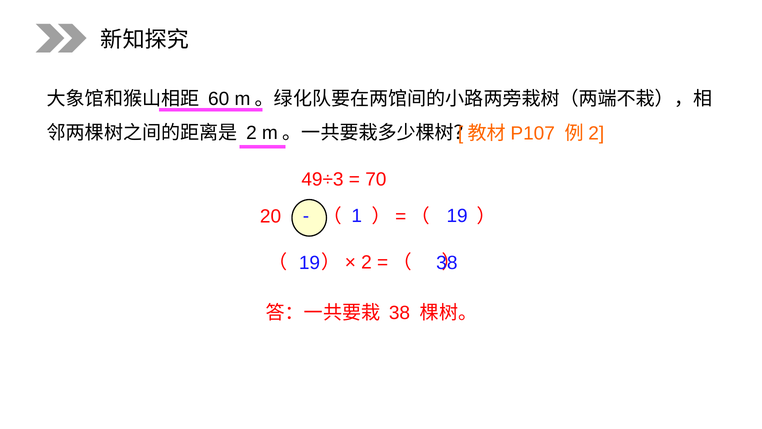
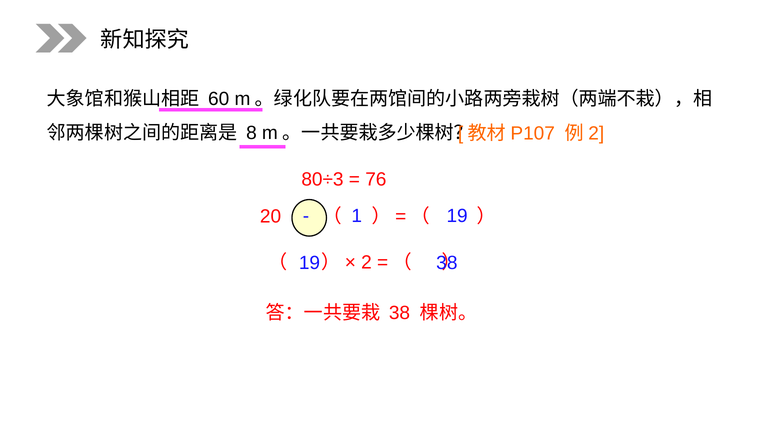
2: 2 -> 8 (251, 133)
49÷3: 49÷3 -> 80÷3 (322, 179)
70: 70 -> 76 (376, 179)
